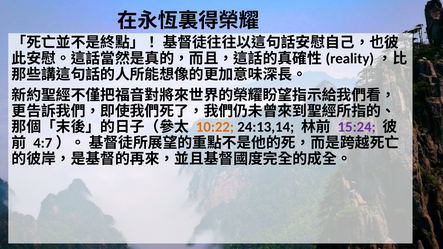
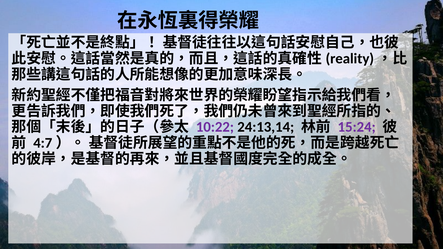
10:22 colour: orange -> purple (215, 127)
